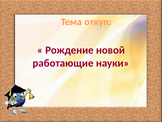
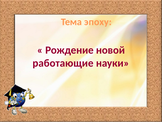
откуп: откуп -> эпоху (98, 22)
